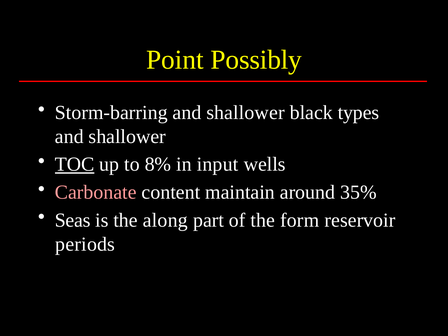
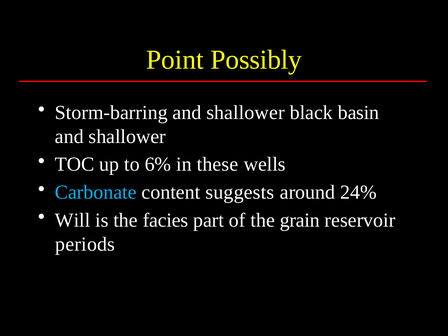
types: types -> basin (359, 113)
TOC underline: present -> none (75, 164)
8%: 8% -> 6% (158, 164)
input: input -> these (218, 164)
Carbonate colour: pink -> light blue (96, 192)
maintain: maintain -> suggests (240, 192)
35%: 35% -> 24% (358, 192)
Seas: Seas -> Will (73, 220)
along: along -> facies (166, 220)
form: form -> grain (300, 220)
